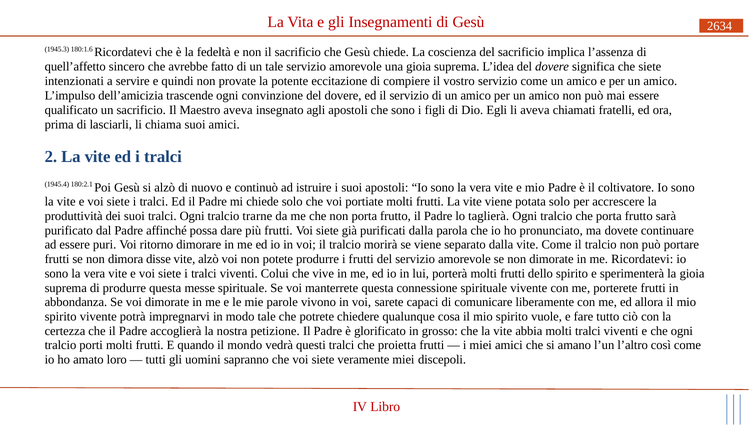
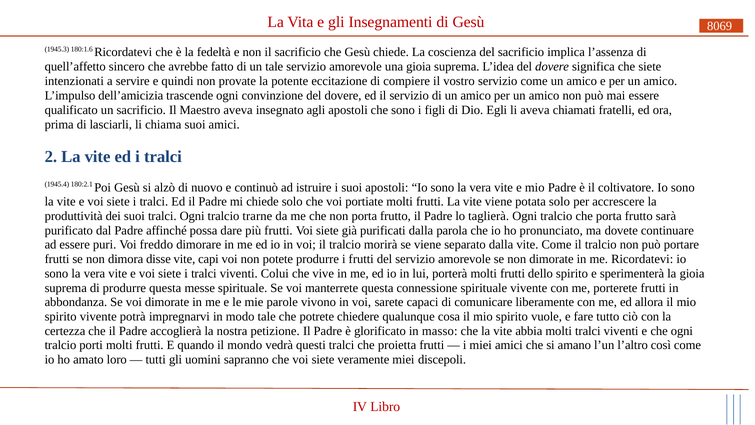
2634: 2634 -> 8069 (720, 26)
ritorno: ritorno -> freddo (156, 245)
vite alzò: alzò -> capi (208, 259)
grosso: grosso -> masso (440, 331)
